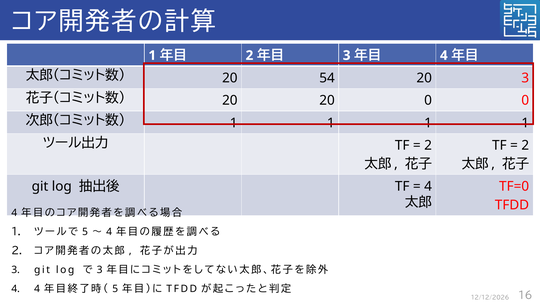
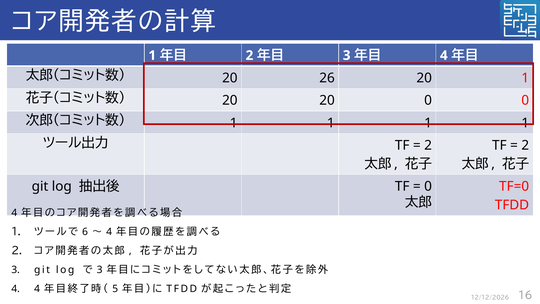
54: 54 -> 26 (327, 78)
20 3: 3 -> 1 (525, 78)
4: 4 -> 0 (428, 186)
5: 5 -> 6 (85, 232)
